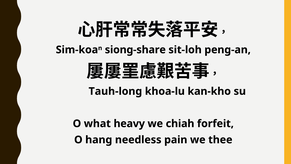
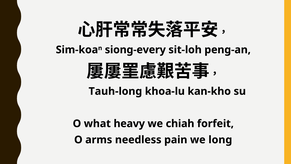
siong-share: siong-share -> siong-every (135, 50)
hang: hang -> arms (99, 140)
thee: thee -> long (220, 140)
